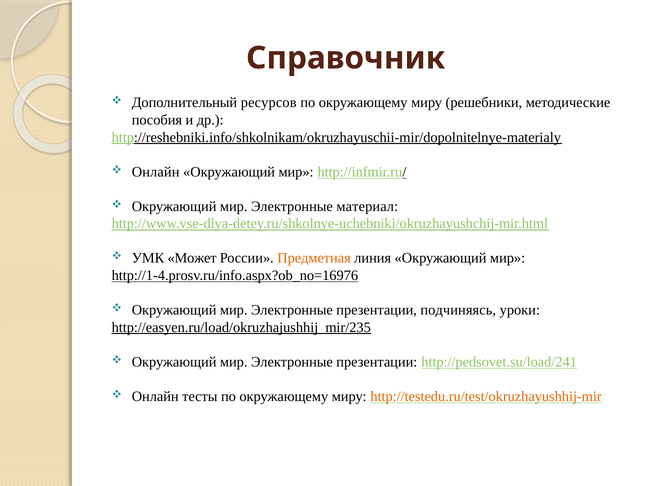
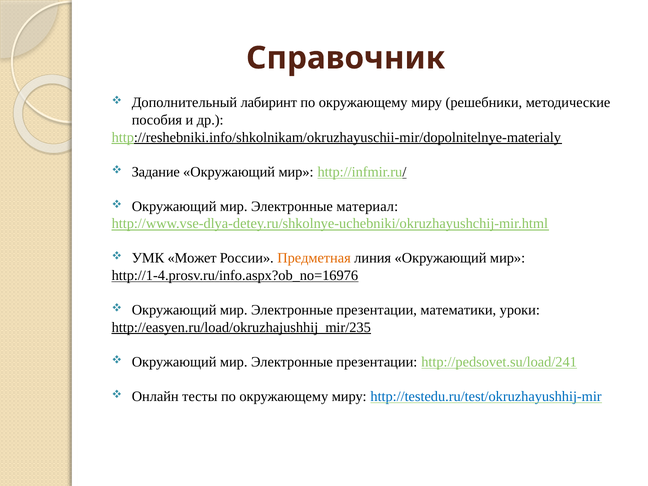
ресурсов: ресурсов -> лабиринт (269, 103)
Онлайн: Онлайн -> Задание (156, 172)
подчиняясь: подчиняясь -> математики (458, 310)
http://testedu.ru/test/okruzhayushhij-mir colour: orange -> blue (486, 396)
